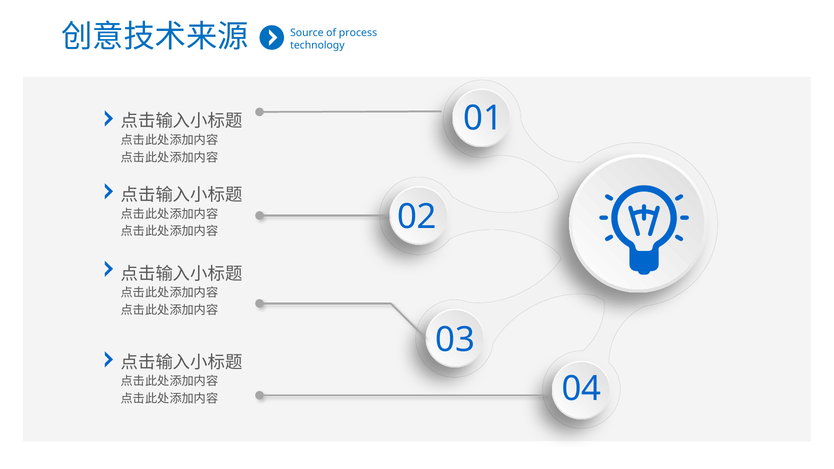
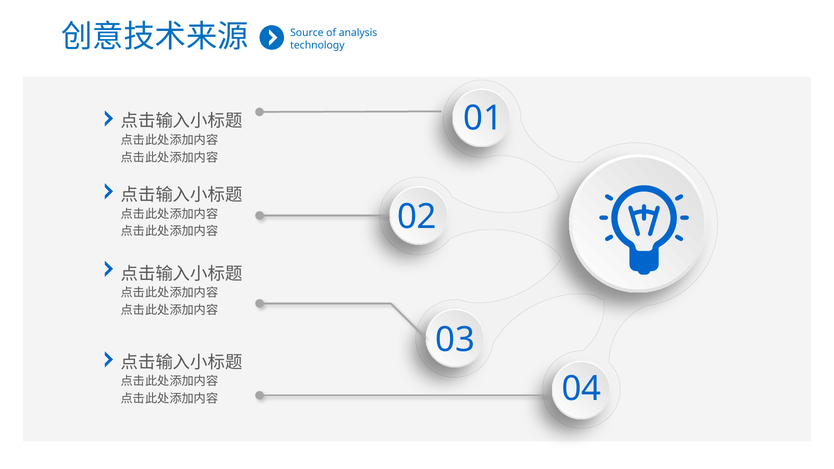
process: process -> analysis (358, 33)
